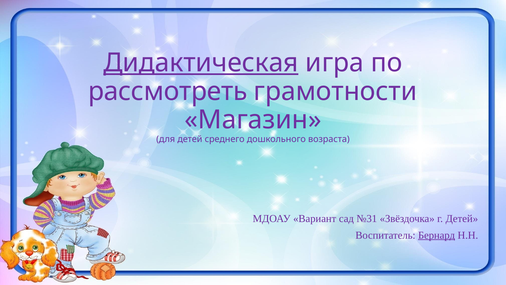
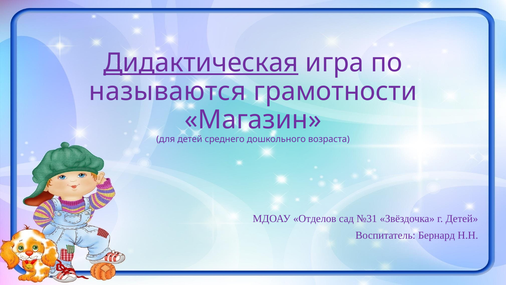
рассмотреть: рассмотреть -> называются (168, 91)
Вариант: Вариант -> Отделов (315, 218)
Бернард underline: present -> none (437, 235)
